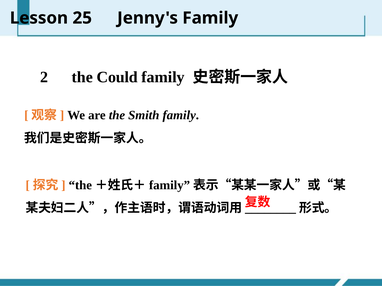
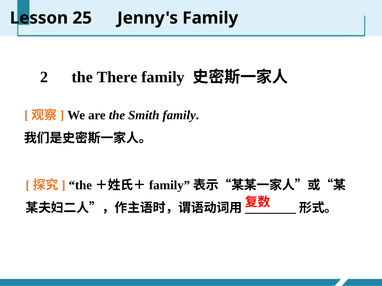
Could: Could -> There (117, 77)
